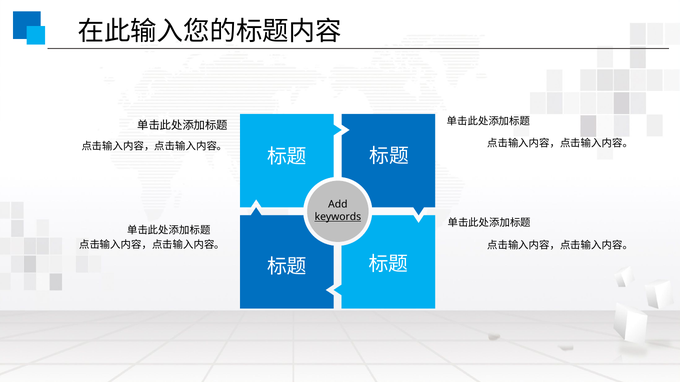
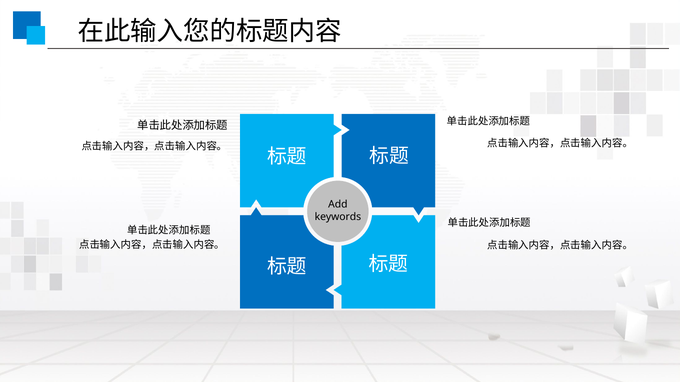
keywords underline: present -> none (338, 217)
